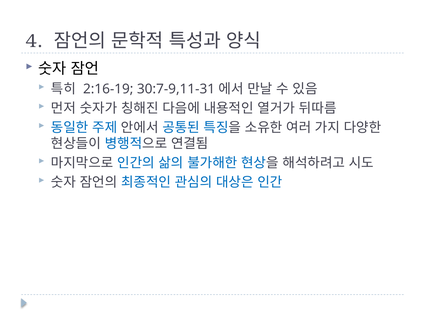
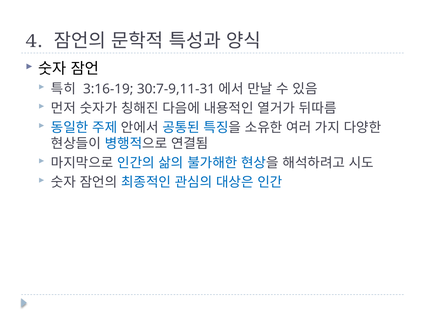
2:16-19: 2:16-19 -> 3:16-19 (108, 89)
